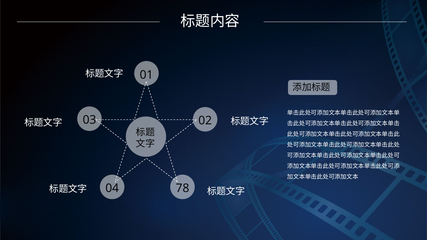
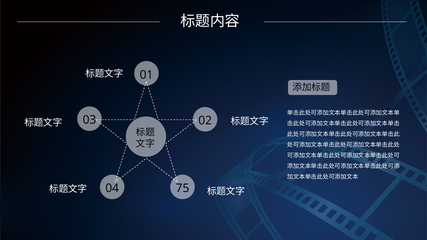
78: 78 -> 75 (183, 188)
